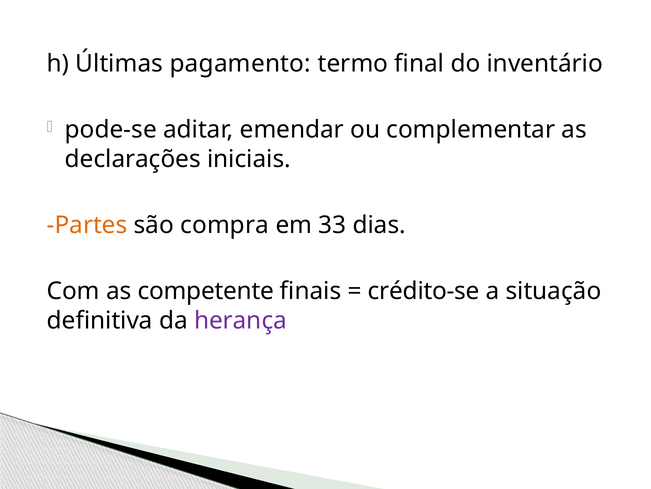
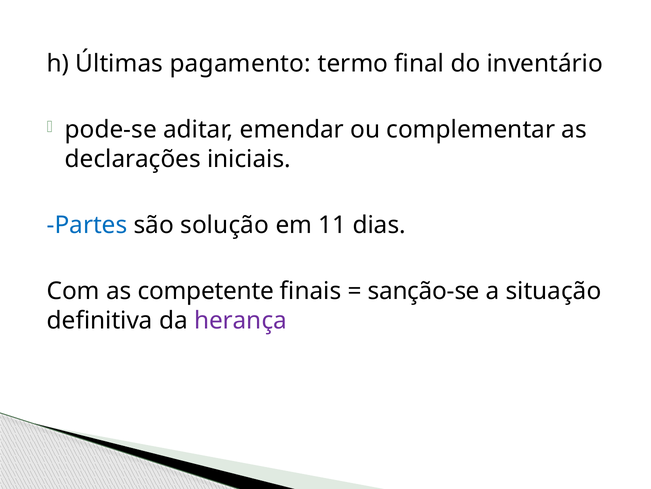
Partes colour: orange -> blue (87, 225)
compra: compra -> solução (225, 225)
33: 33 -> 11 (332, 225)
crédito-se: crédito-se -> sanção-se (424, 291)
